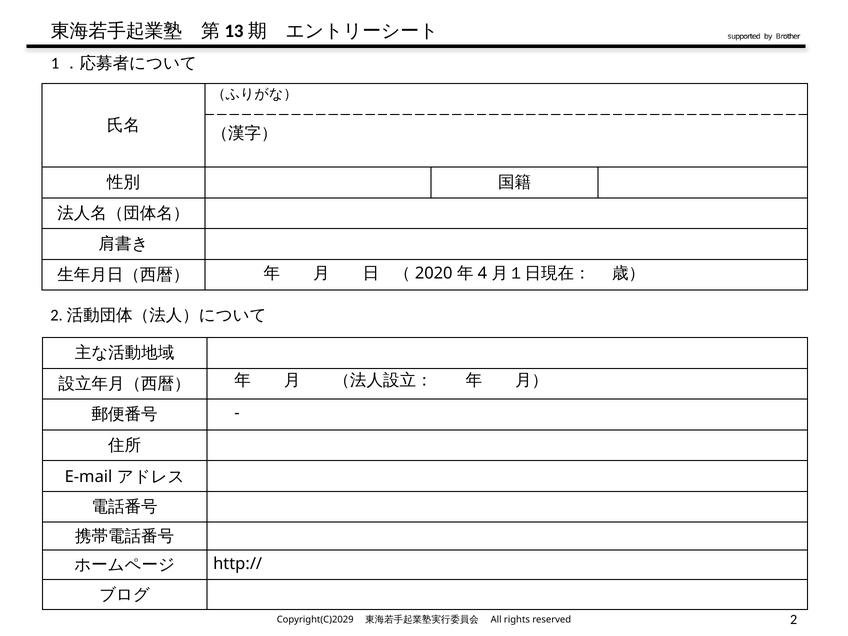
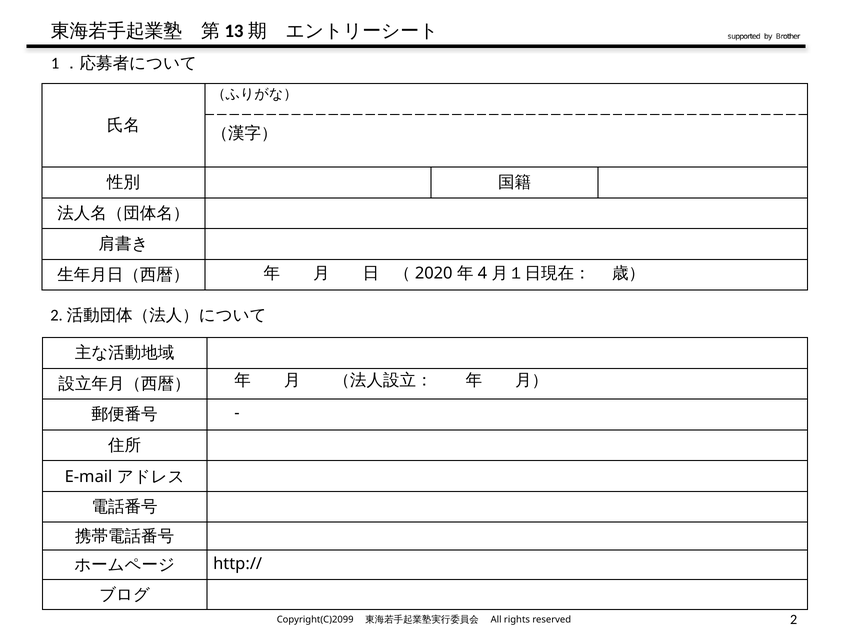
Copyright(C)2029: Copyright(C)2029 -> Copyright(C)2099 (315, 620)
